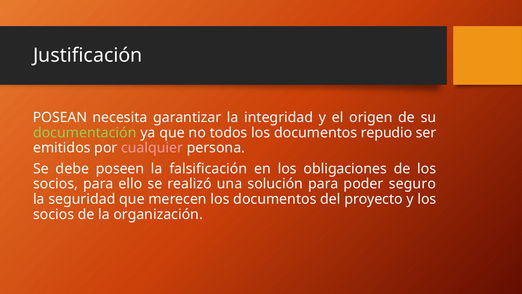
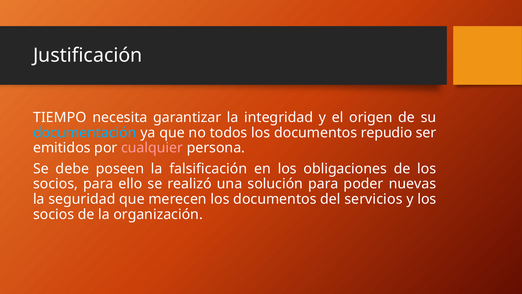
POSEAN: POSEAN -> TIEMPO (60, 117)
documentación colour: light green -> light blue (85, 133)
seguro: seguro -> nuevas (412, 184)
proyecto: proyecto -> servicios (373, 199)
